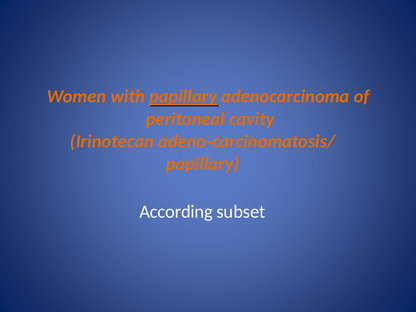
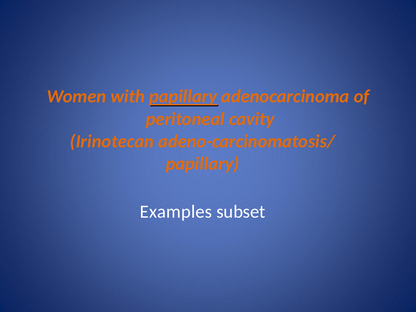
According: According -> Examples (176, 212)
